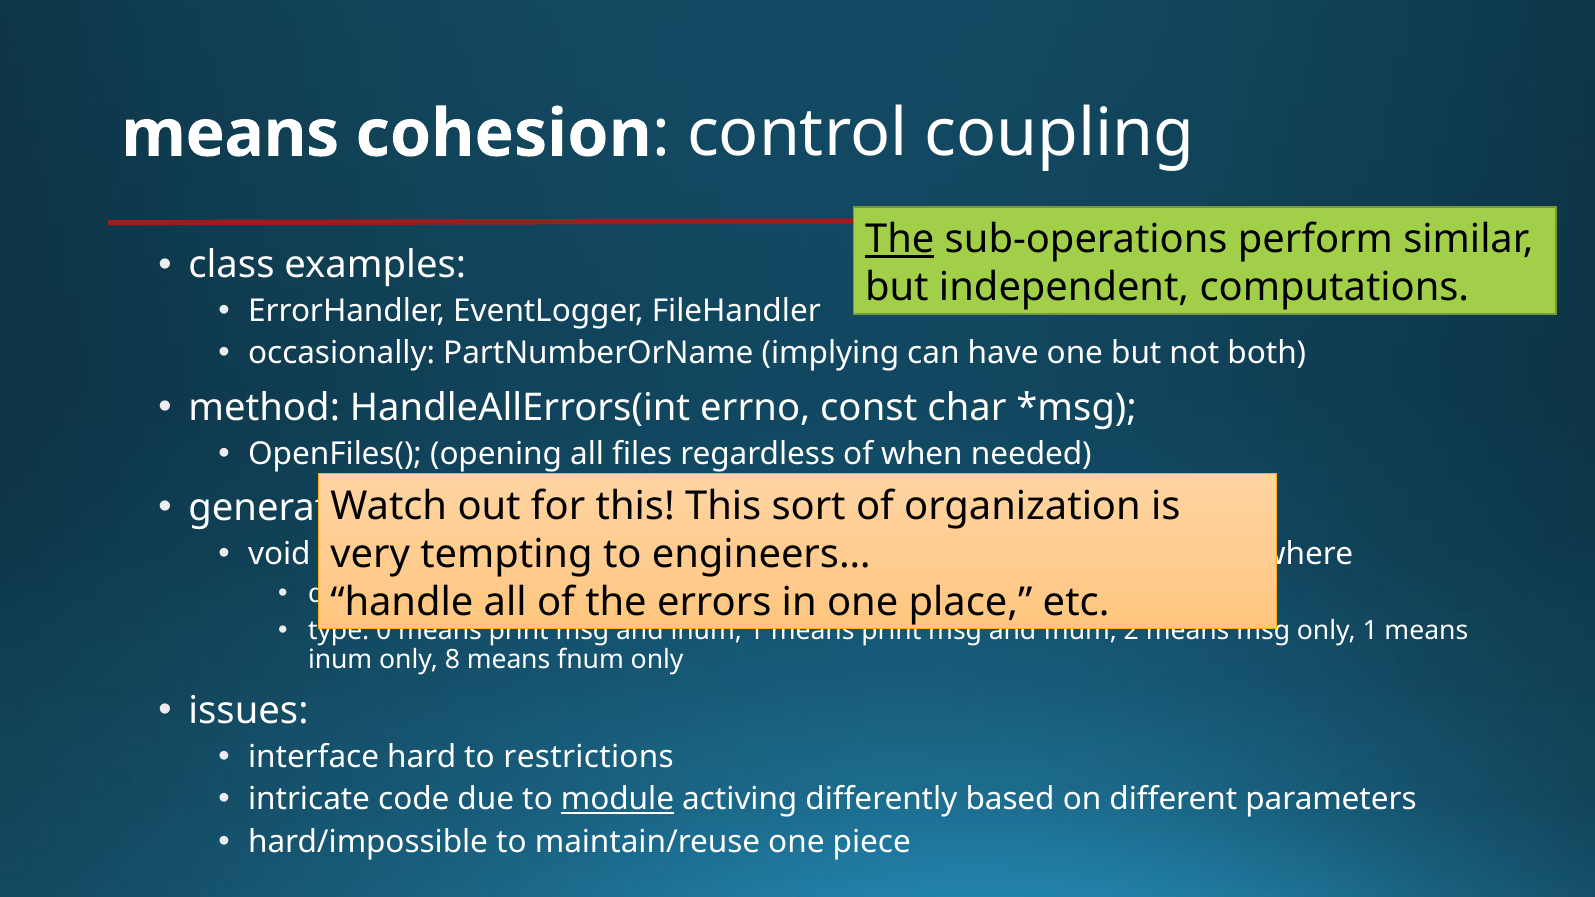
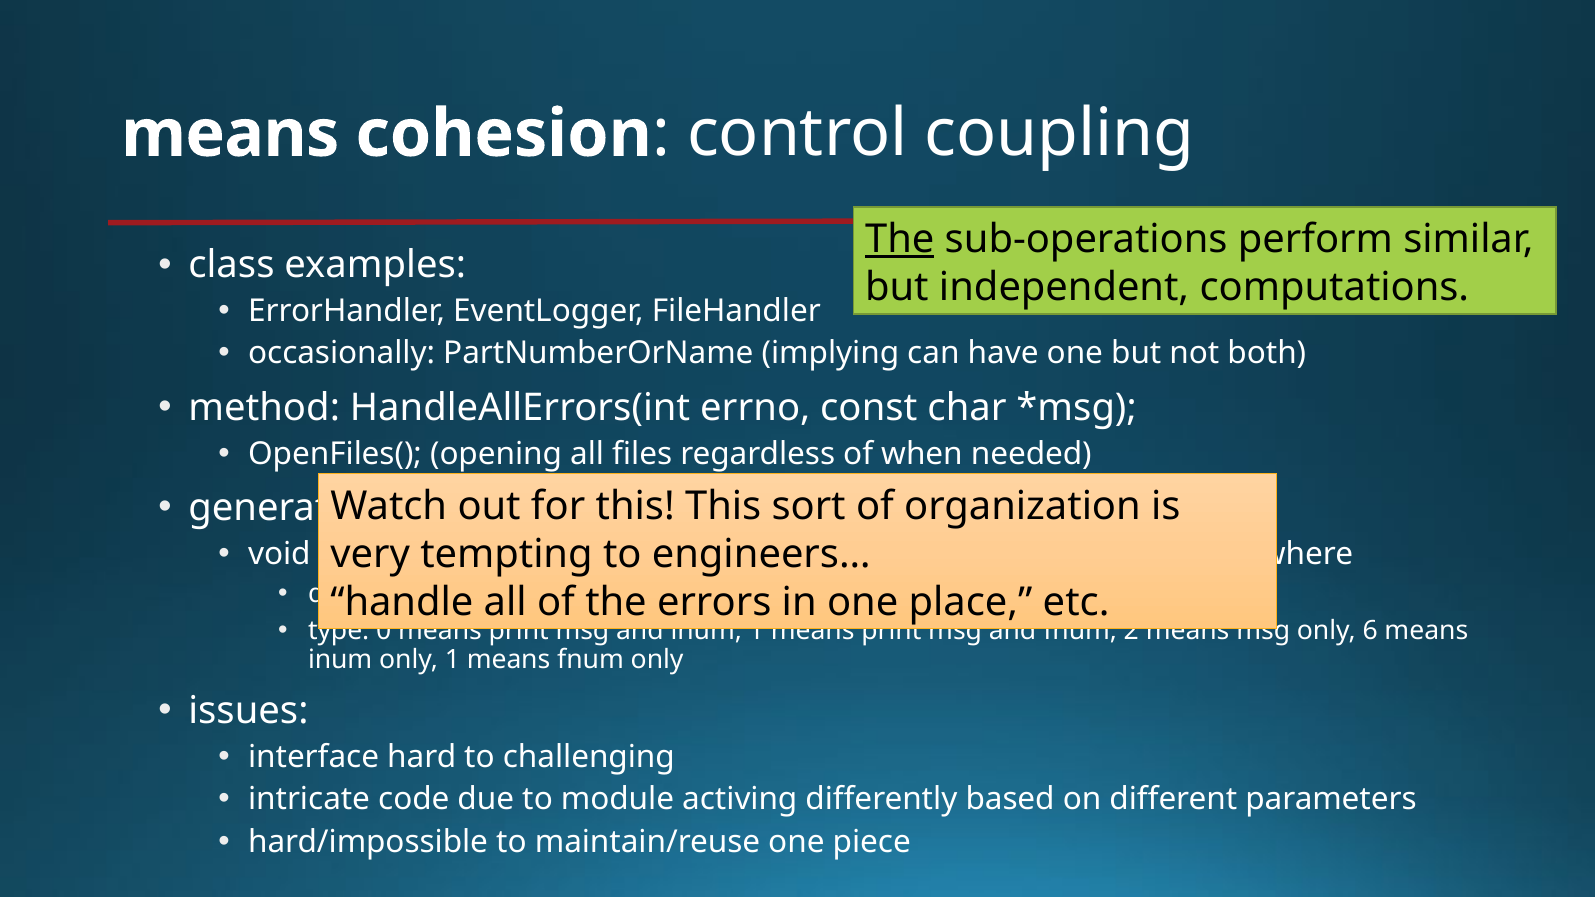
only 1: 1 -> 6 (1370, 631)
only 8: 8 -> 1 (452, 659)
restrictions: restrictions -> challenging (589, 757)
module underline: present -> none (617, 799)
